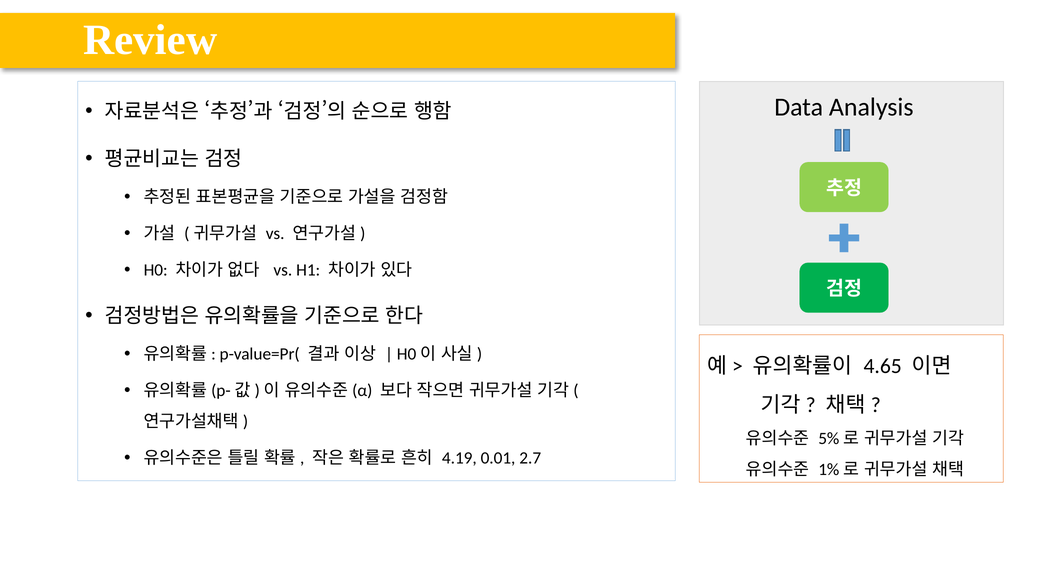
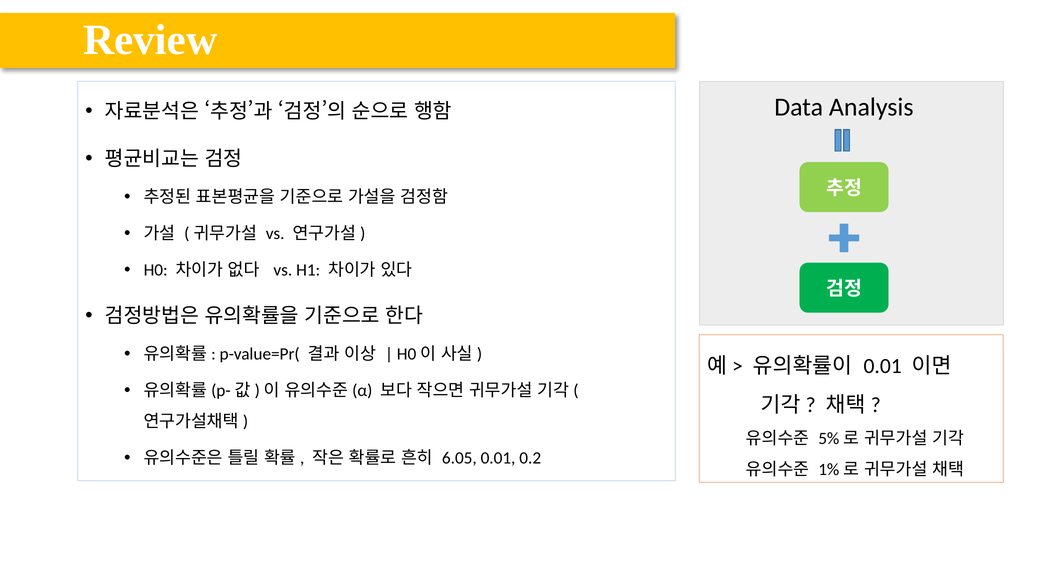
4.65: 4.65 -> 0.01 (883, 366)
4.19: 4.19 -> 6.05 (459, 458)
2.7: 2.7 -> 0.2 (530, 458)
